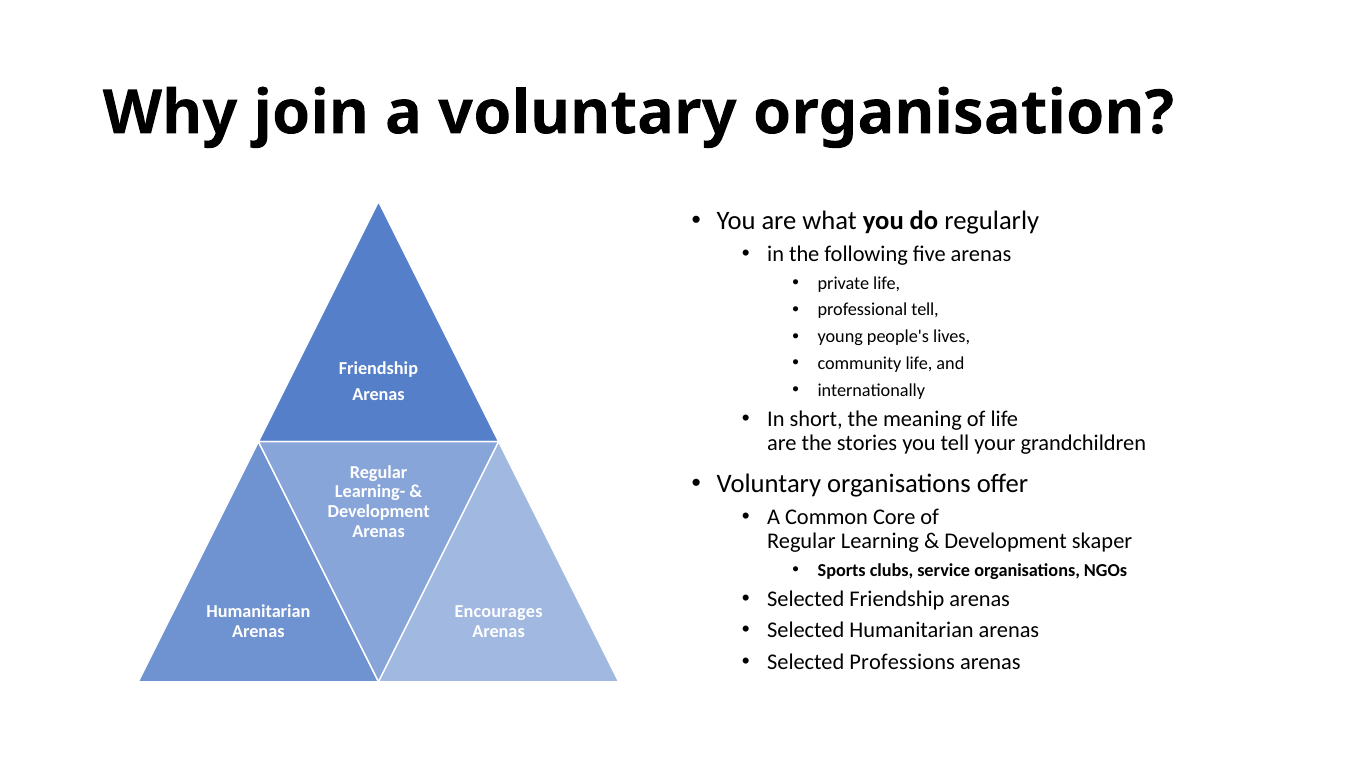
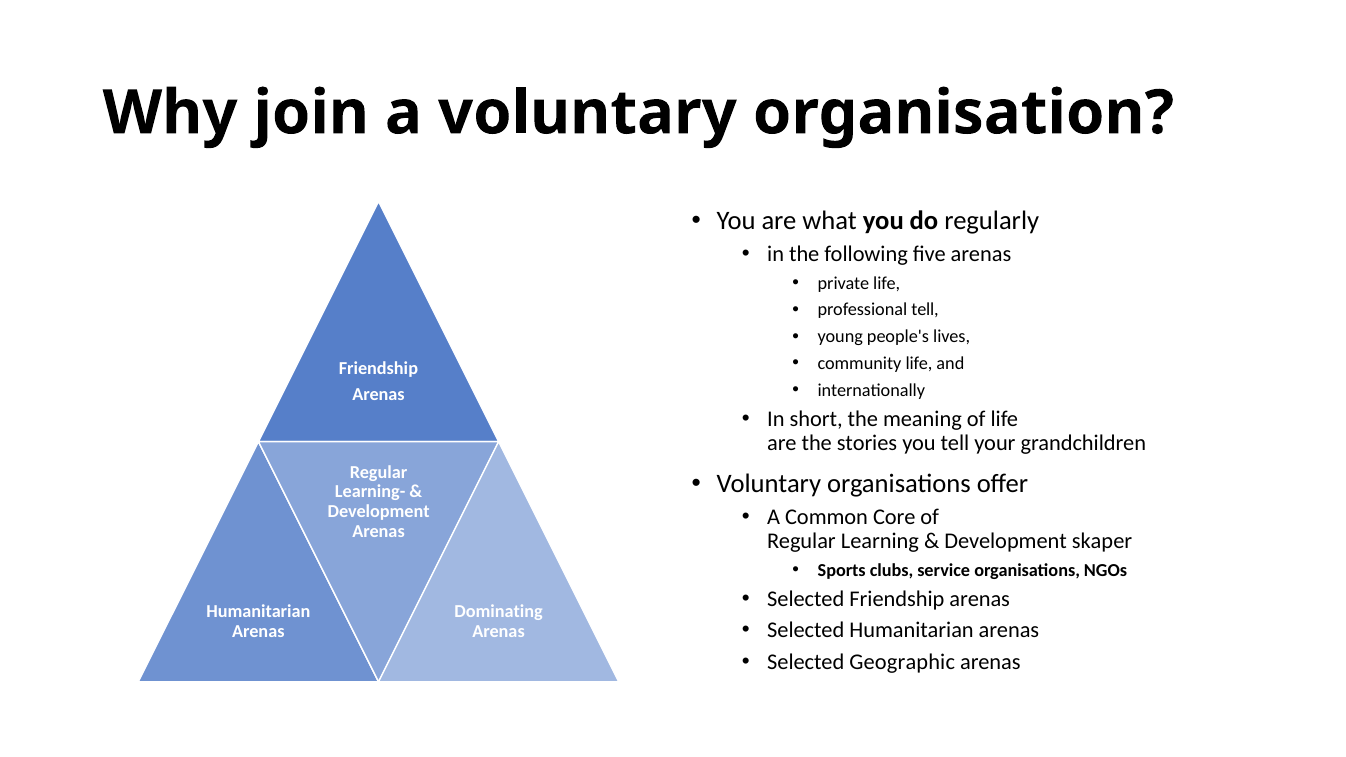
Encourages: Encourages -> Dominating (499, 612)
Professions: Professions -> Geographic (902, 662)
